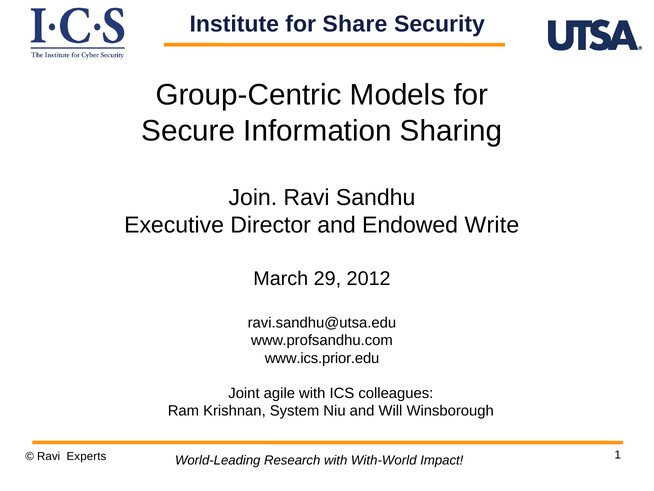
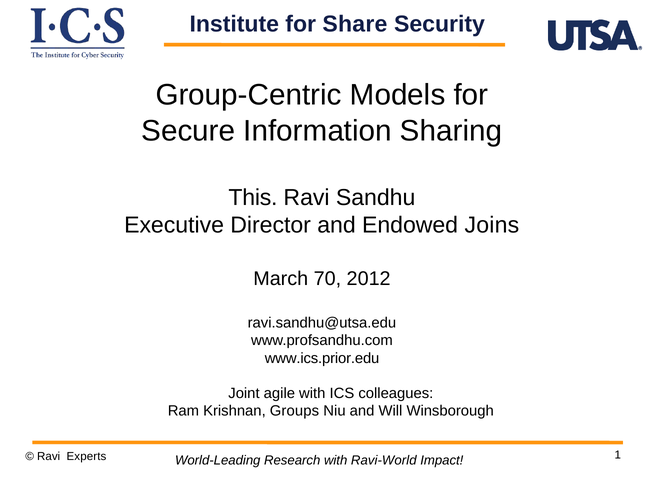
Join: Join -> This (253, 197)
Write: Write -> Joins (492, 225)
29: 29 -> 70 (327, 278)
System: System -> Groups (294, 411)
With-World: With-World -> Ravi-World (384, 460)
